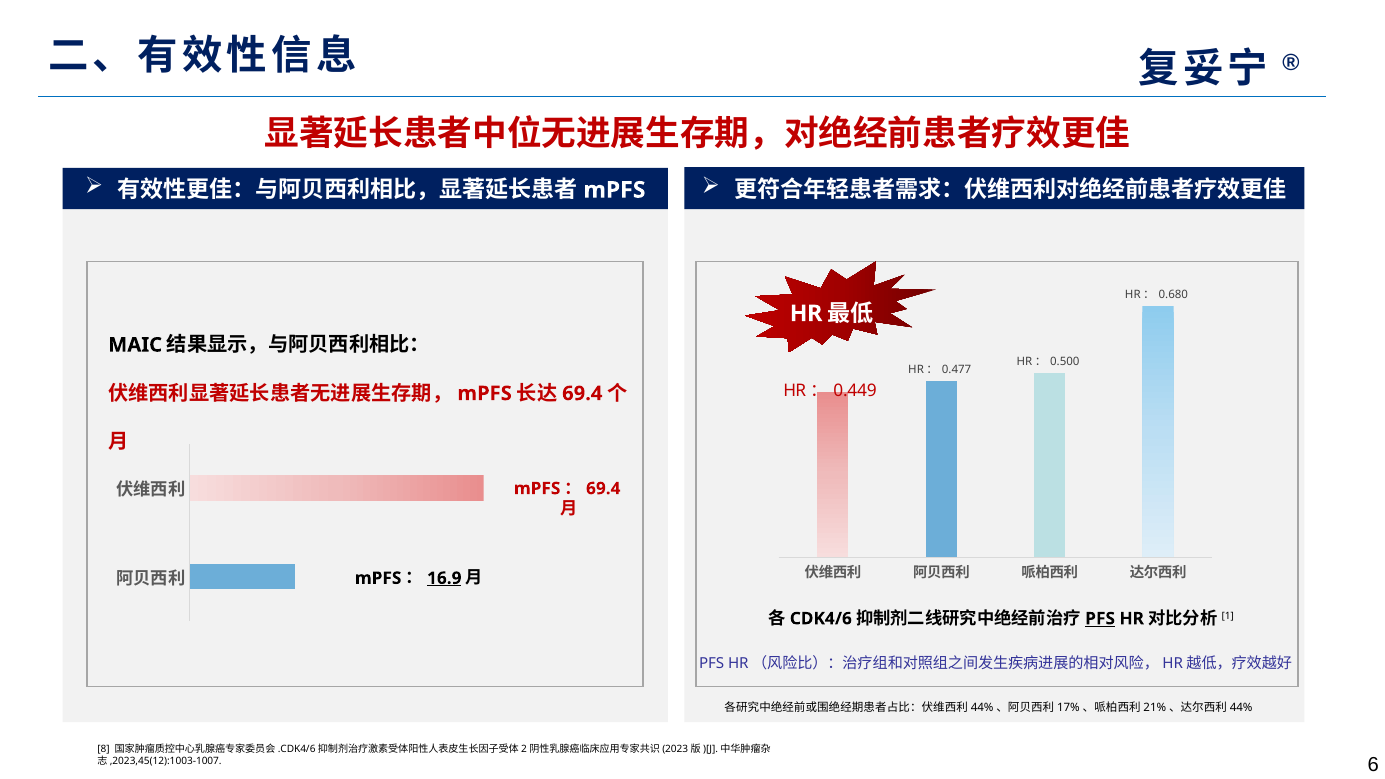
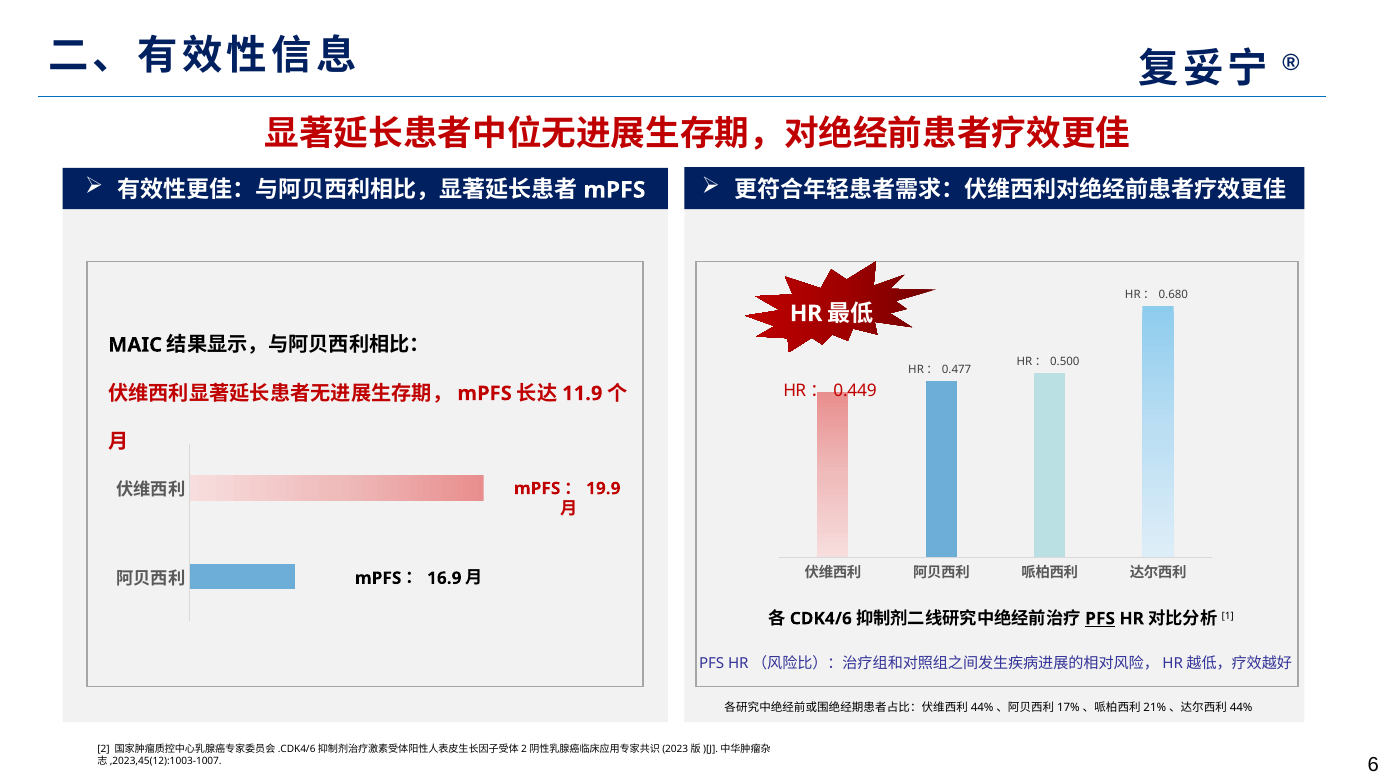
69.4: 69.4 -> 11.9 (582, 393)
69.4: 69.4 -> 19.9 (603, 489)
16.9 underline: present -> none (444, 578)
8: 8 -> 2 (104, 749)
